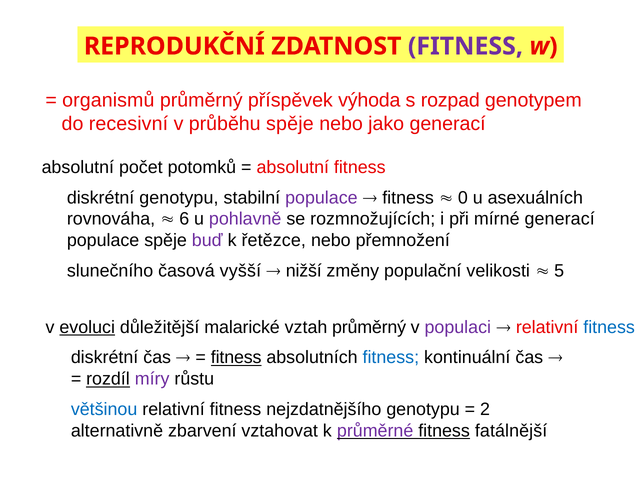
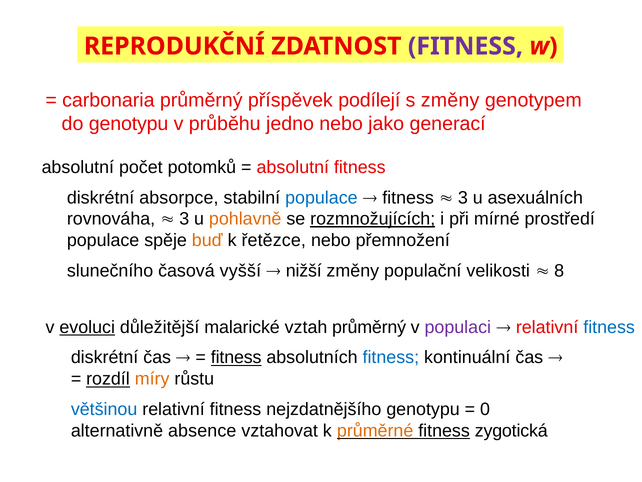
organismů: organismů -> carbonaria (108, 100)
výhoda: výhoda -> podílejí (369, 100)
s rozpad: rozpad -> změny (450, 100)
do recesivní: recesivní -> genotypu (129, 124)
průběhu spěje: spěje -> jedno (290, 124)
diskrétní genotypu: genotypu -> absorpce (179, 197)
populace colour: purple -> blue (321, 197)
0: 0 -> 3 (463, 197)
6: 6 -> 3 (184, 219)
pohlavně colour: purple -> orange (245, 219)
rozmnožujících underline: none -> present (373, 219)
mírné generací: generací -> prostředí (560, 219)
buď colour: purple -> orange (207, 240)
5: 5 -> 8 (559, 271)
míry colour: purple -> orange (152, 379)
2: 2 -> 0 (485, 409)
zbarvení: zbarvení -> absence (202, 430)
průměrné colour: purple -> orange (375, 430)
fatálnější: fatálnější -> zygotická (511, 430)
